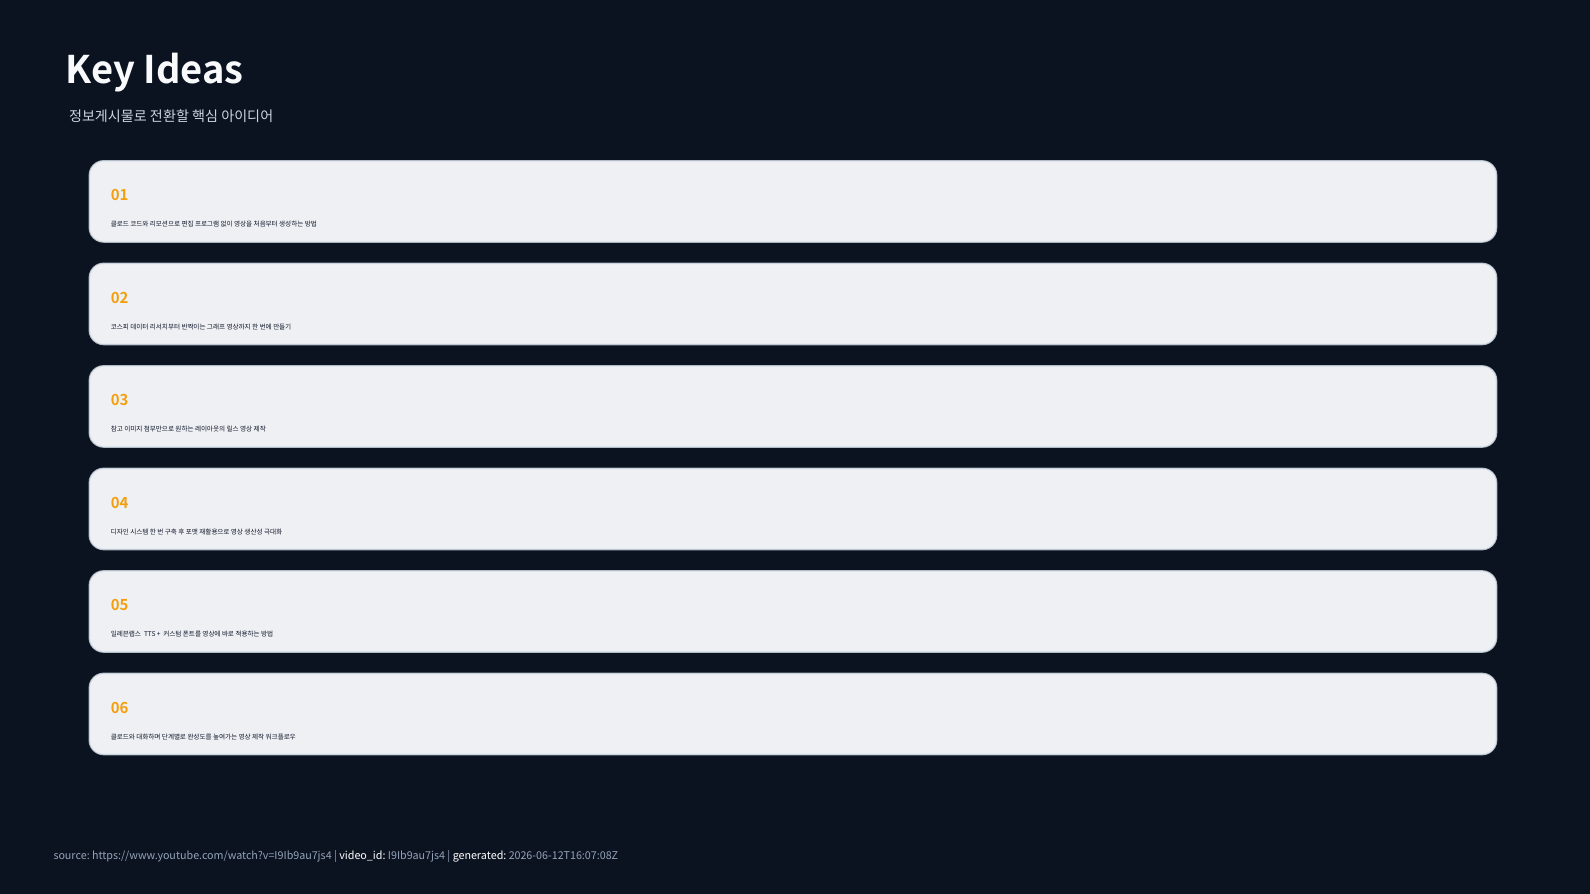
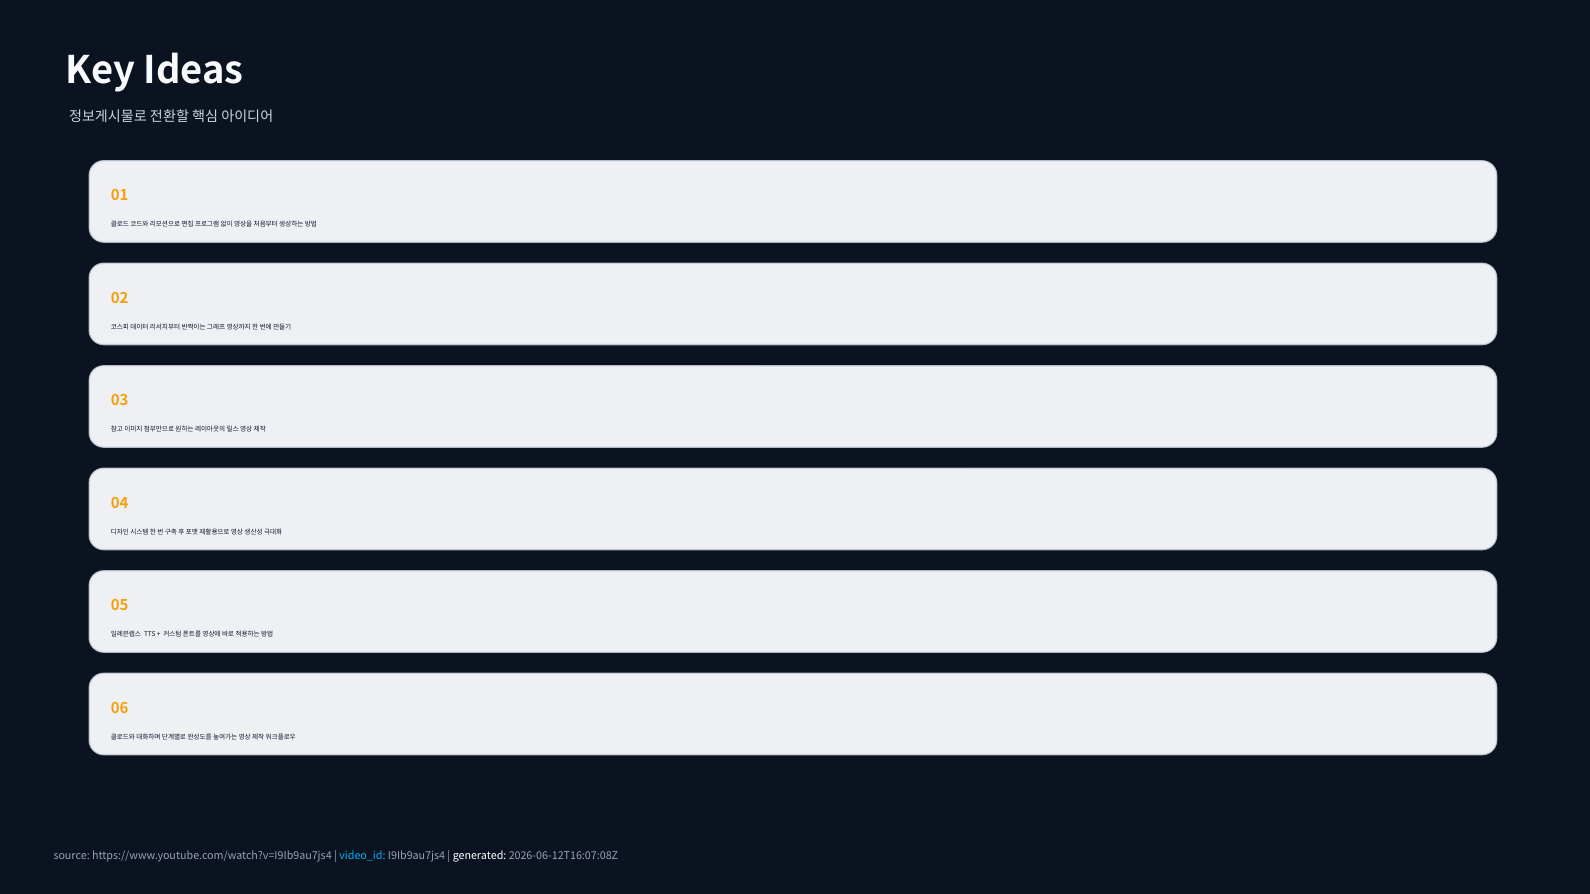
video_id colour: white -> light blue (362, 856)
